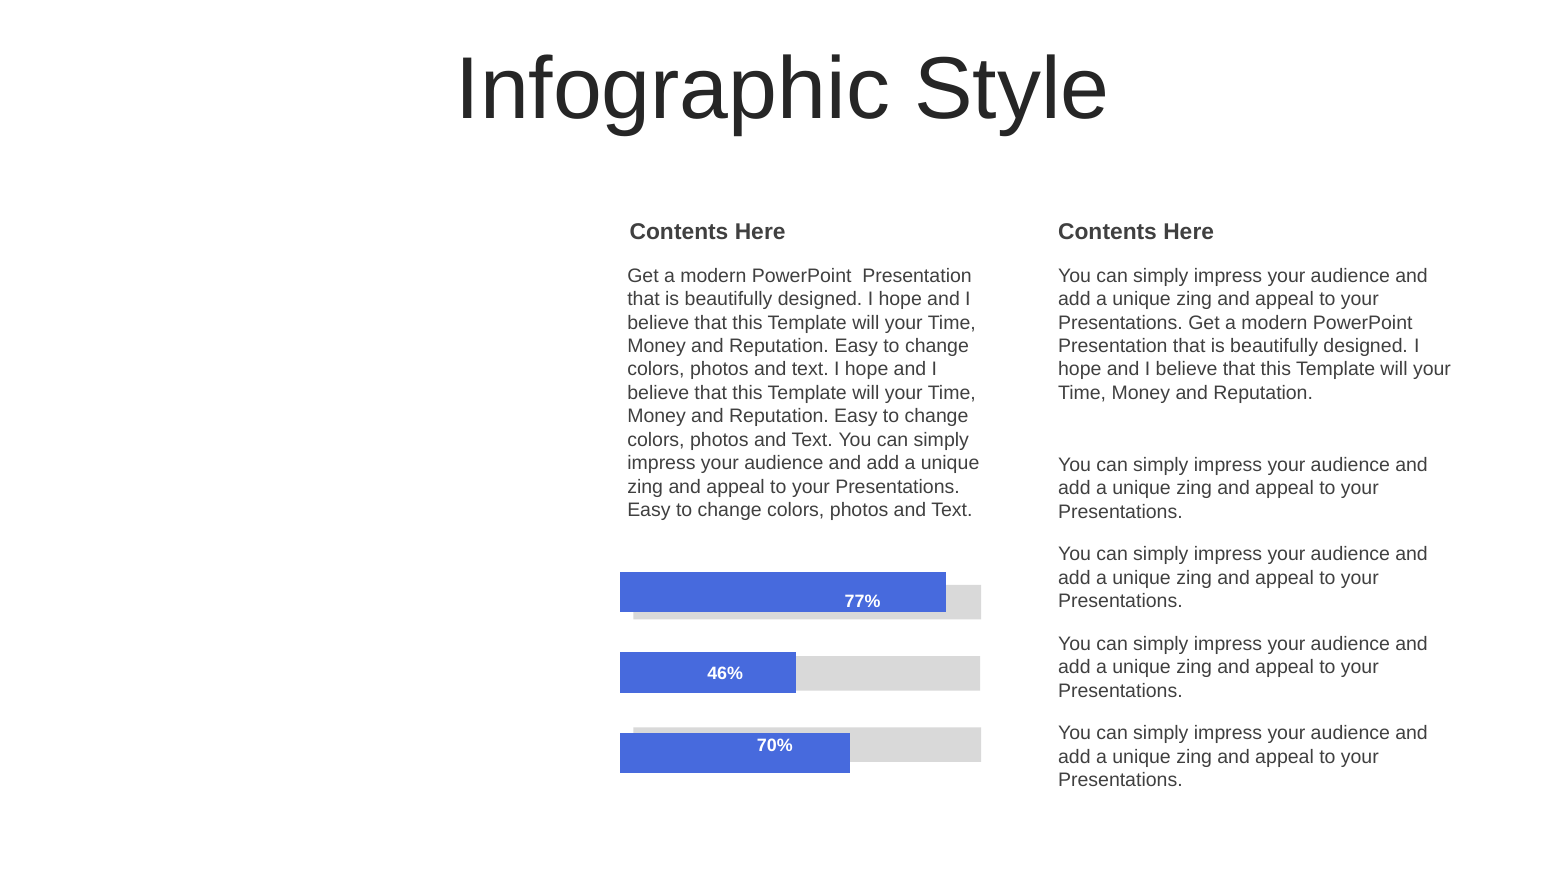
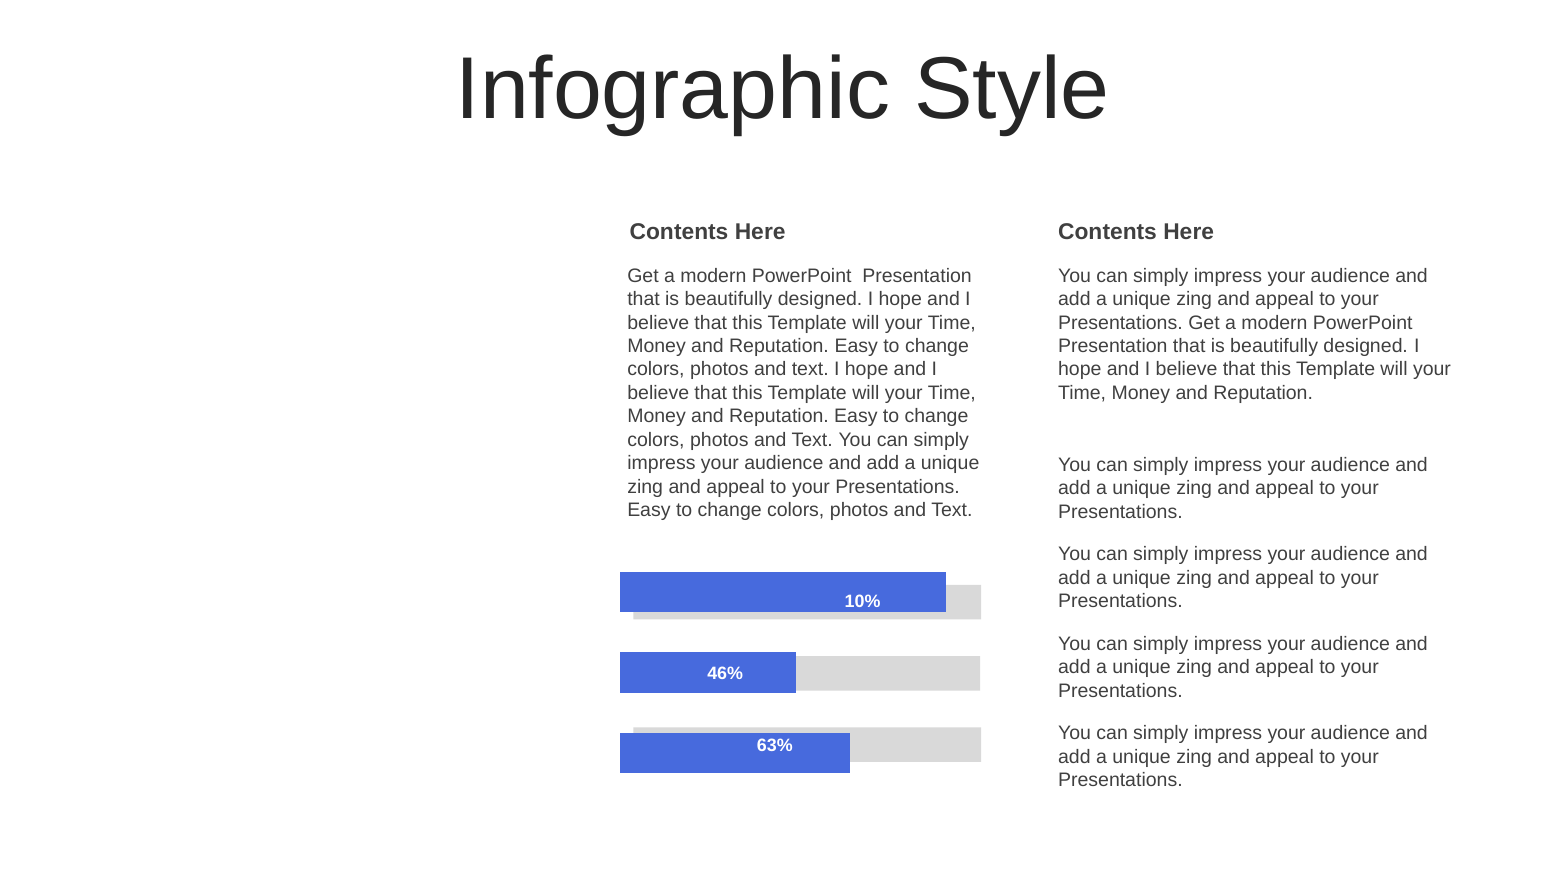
77%: 77% -> 10% (863, 602)
70%: 70% -> 63% (775, 746)
